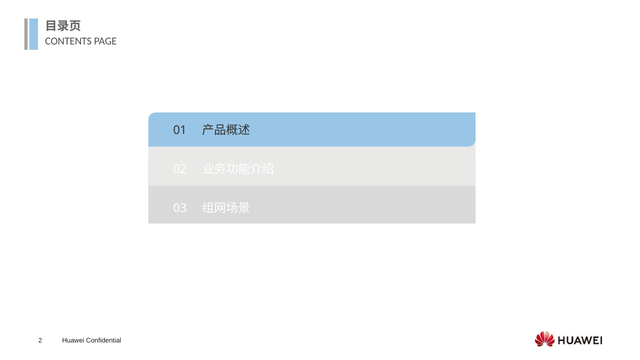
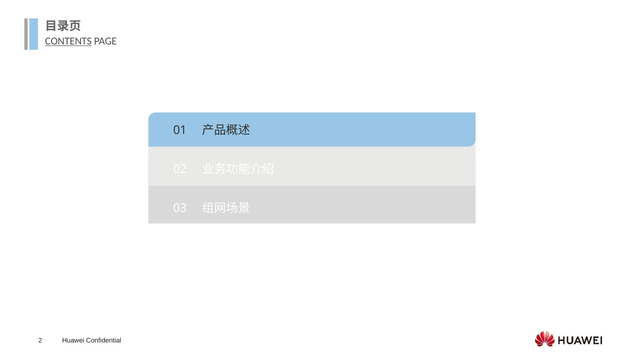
CONTENTS underline: none -> present (68, 41)
